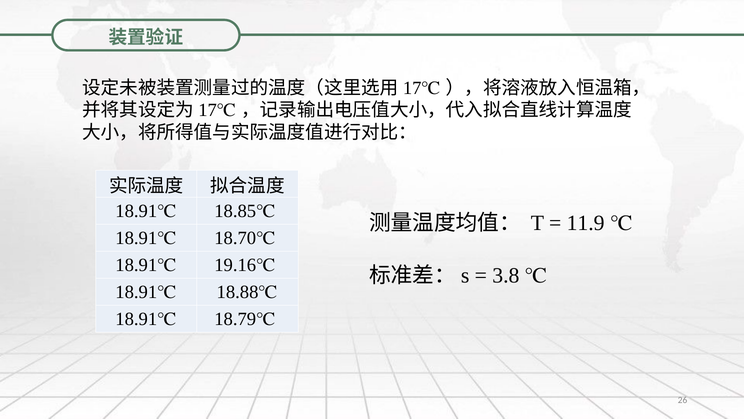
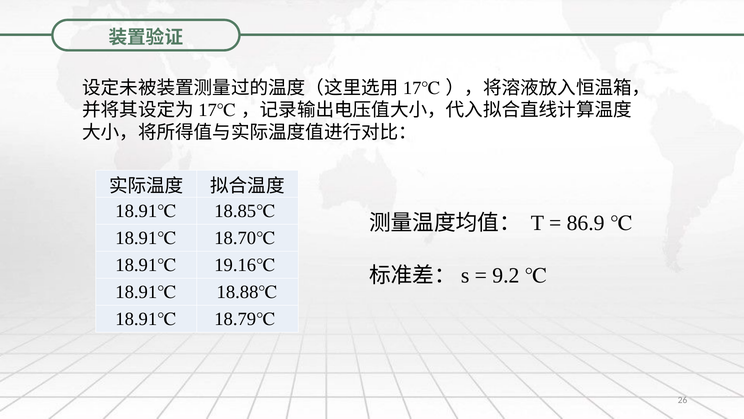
11.9: 11.9 -> 86.9 (586, 223)
3.8: 3.8 -> 9.2 (506, 275)
